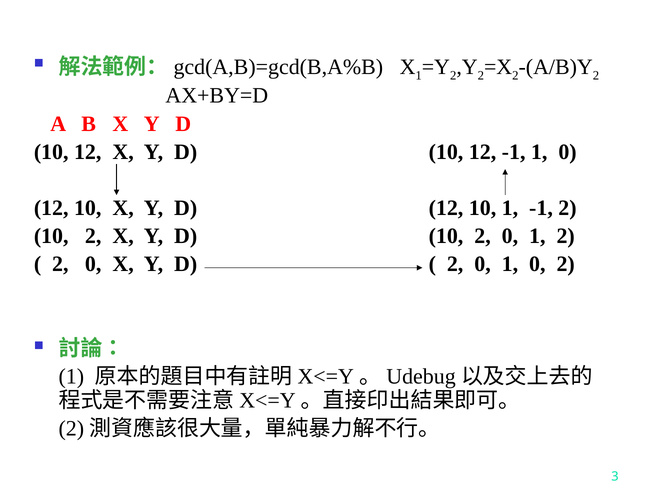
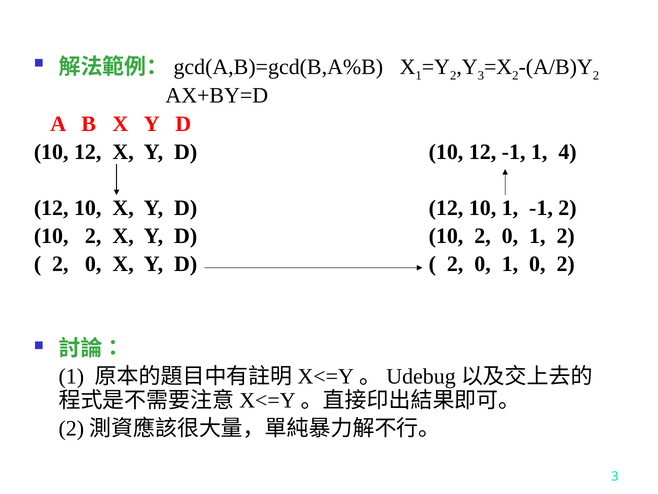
2: 2 -> 3 (481, 75)
-1 1 0: 0 -> 4 (568, 152)
